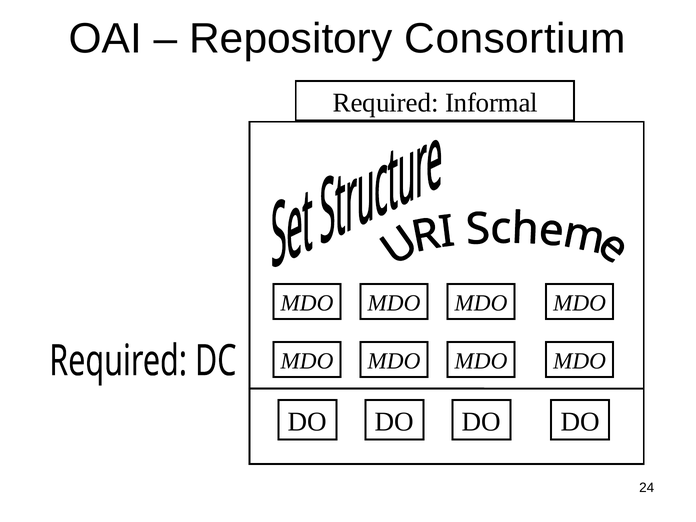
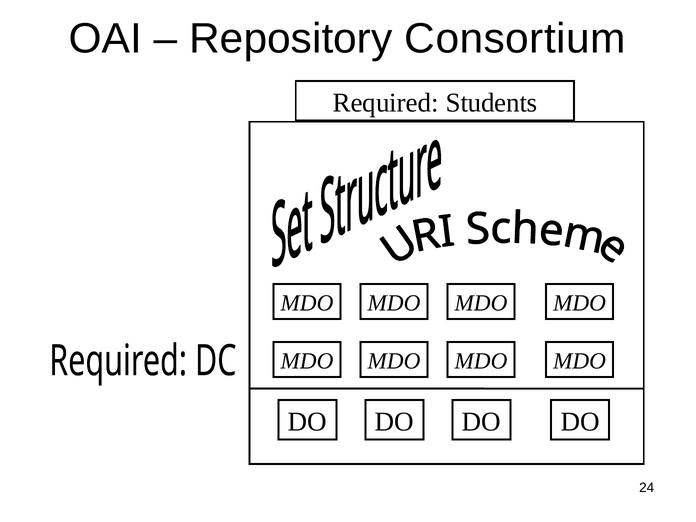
Informal: Informal -> Students (492, 103)
